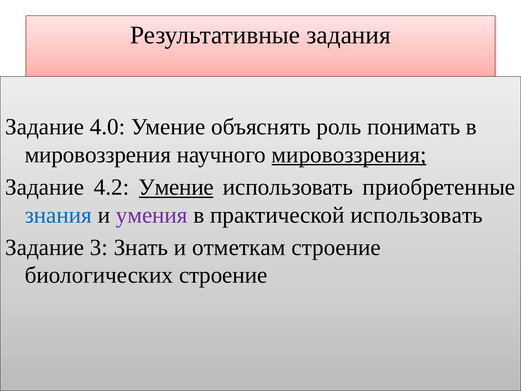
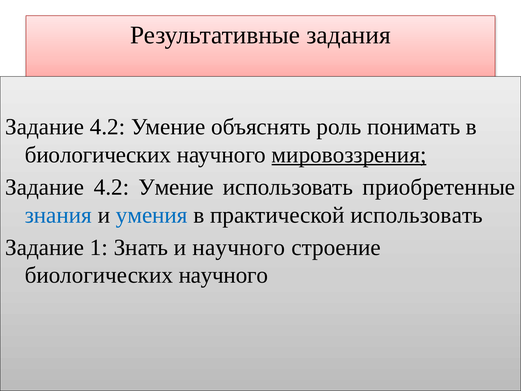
4.0: 4.0 -> 4.2 (108, 127)
мировоззрения: мировоззрения -> биологических (98, 155)
Умение underline: present -> none (176, 187)
умения colour: purple -> blue (152, 215)
3: 3 -> 1 (99, 247)
и отметкам: отметкам -> научного (239, 247)
строение: строение -> научного (223, 275)
